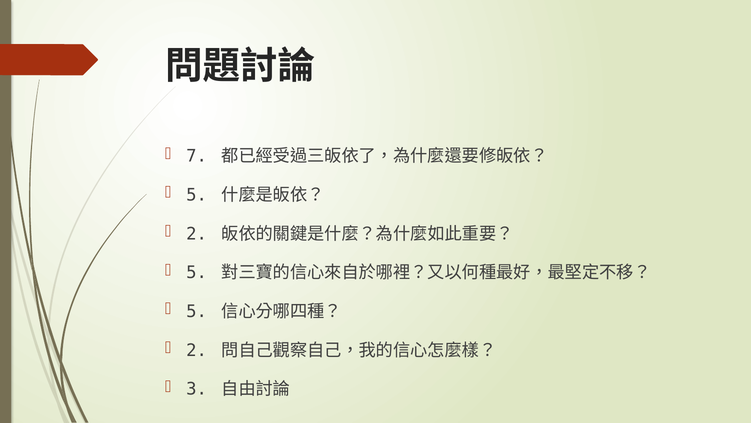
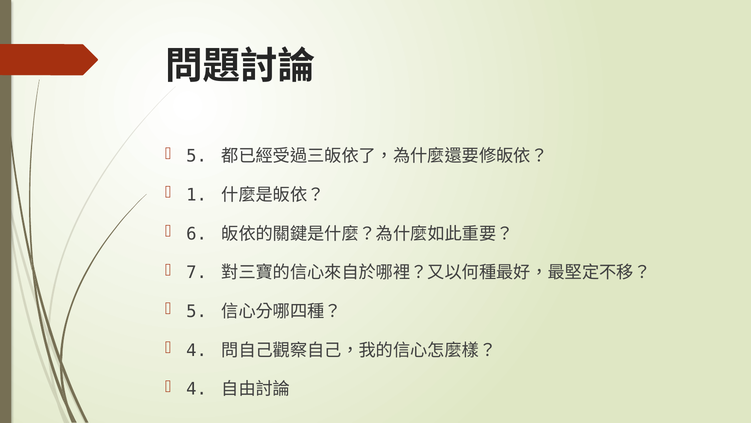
7: 7 -> 5 (197, 156)
5: 5 -> 1 (197, 195)
2: 2 -> 6 (197, 234)
5: 5 -> 7 (197, 272)
2: 2 -> 4 (197, 350)
3: 3 -> 4 (197, 389)
